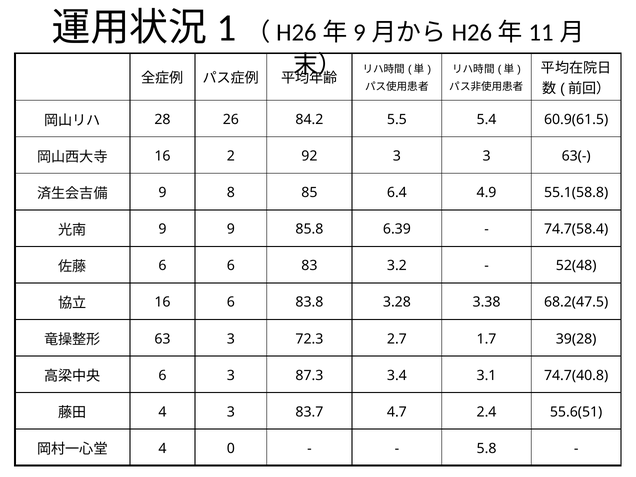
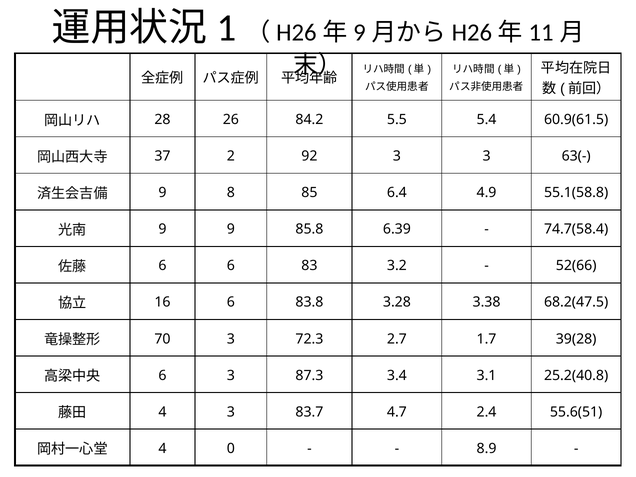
16: 16 -> 37 (162, 156)
52(48: 52(48 -> 52(66 (576, 266)
63: 63 -> 70 (162, 339)
74.7(40.8: 74.7(40.8 -> 25.2(40.8 (576, 375)
5.8: 5.8 -> 8.9 (487, 448)
